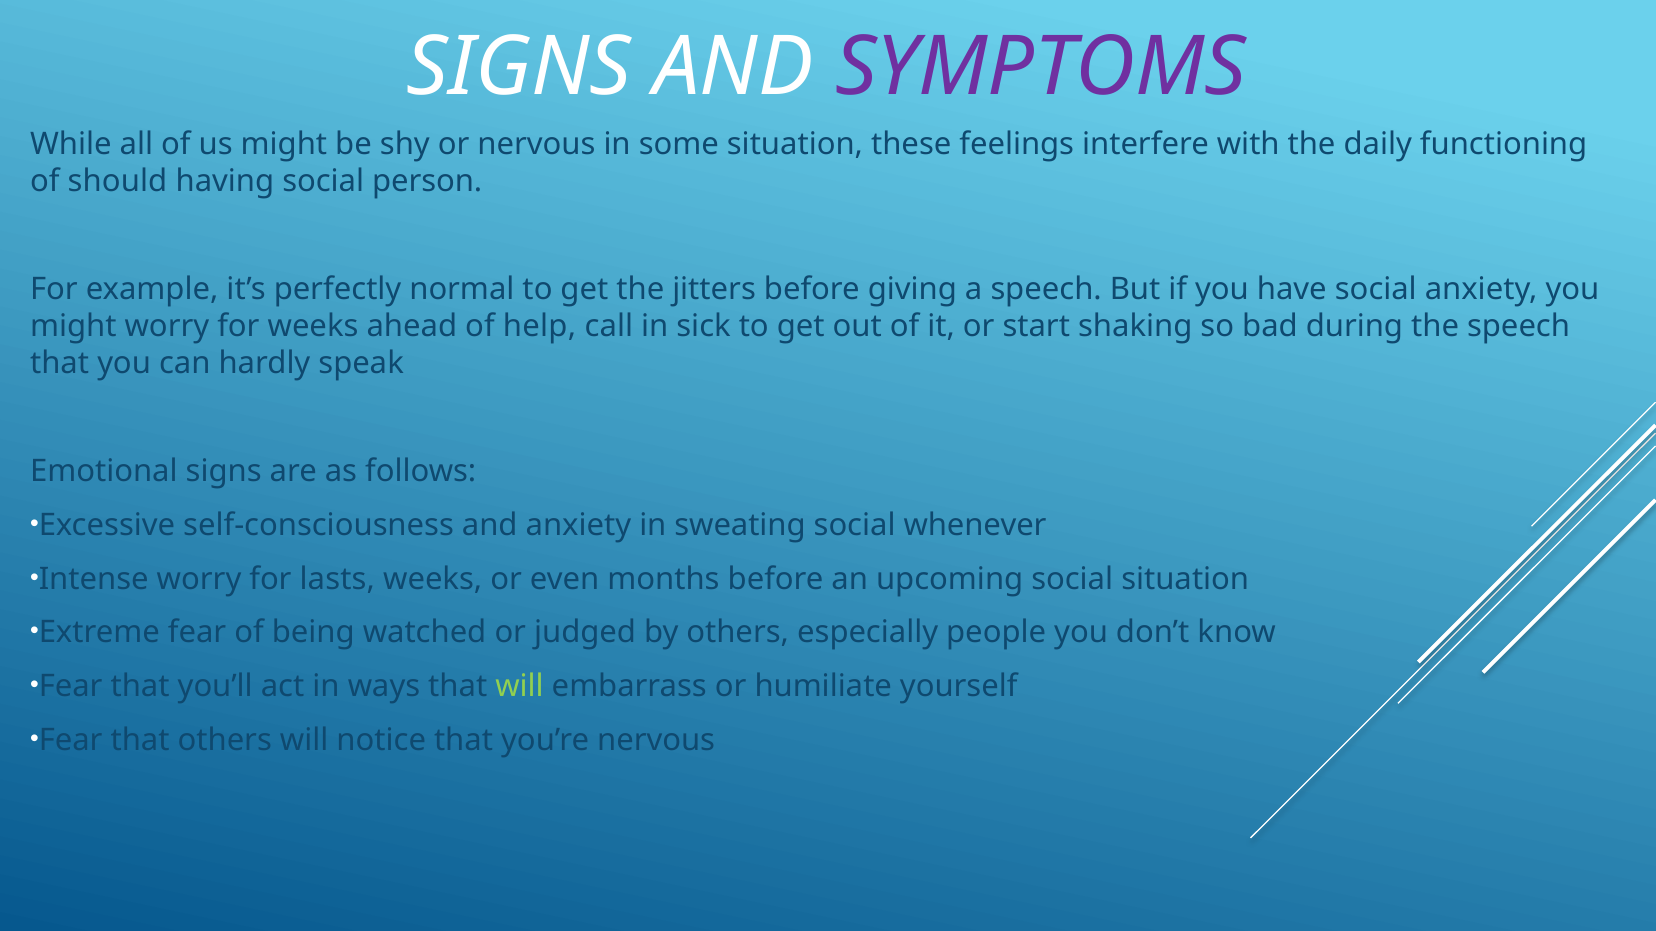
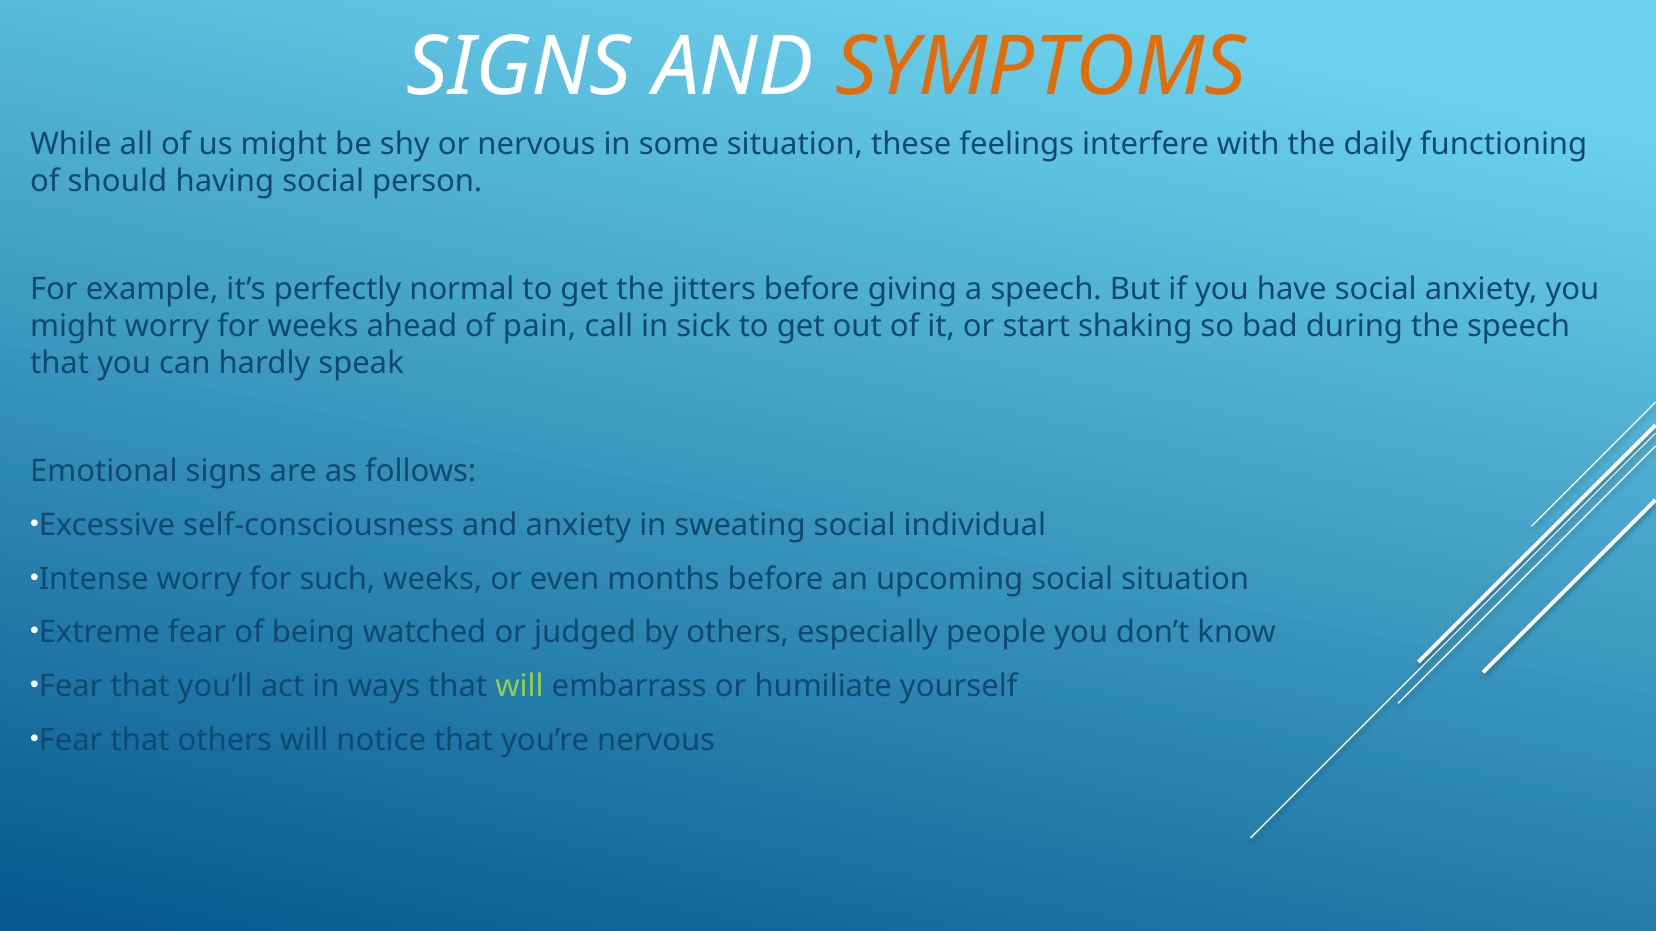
SYMPTOMS colour: purple -> orange (1041, 67)
help: help -> pain (540, 327)
whenever: whenever -> individual (975, 525)
lasts: lasts -> such (337, 579)
